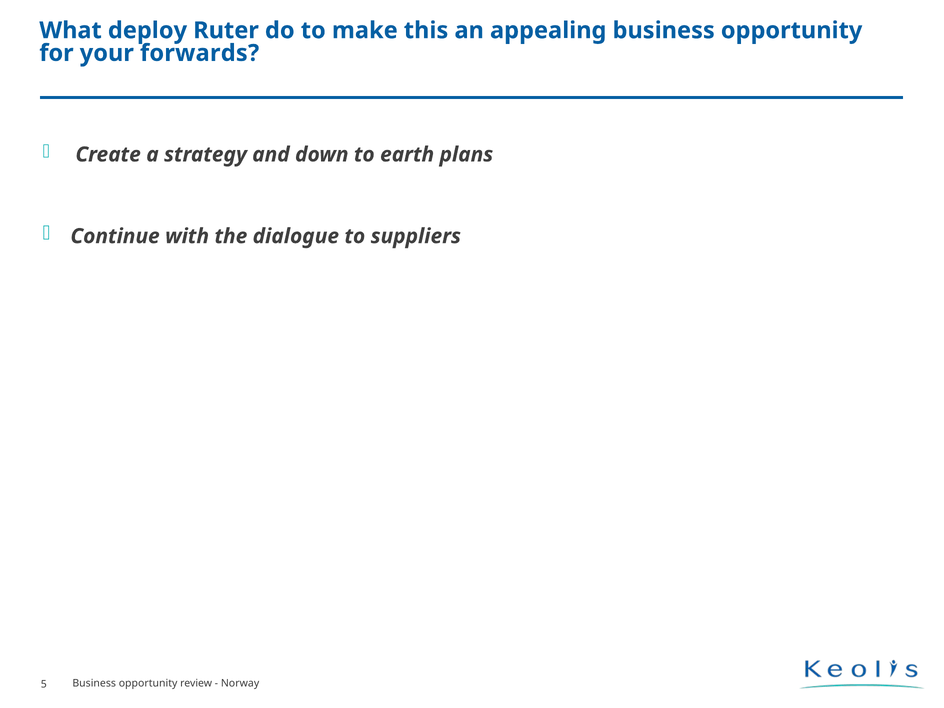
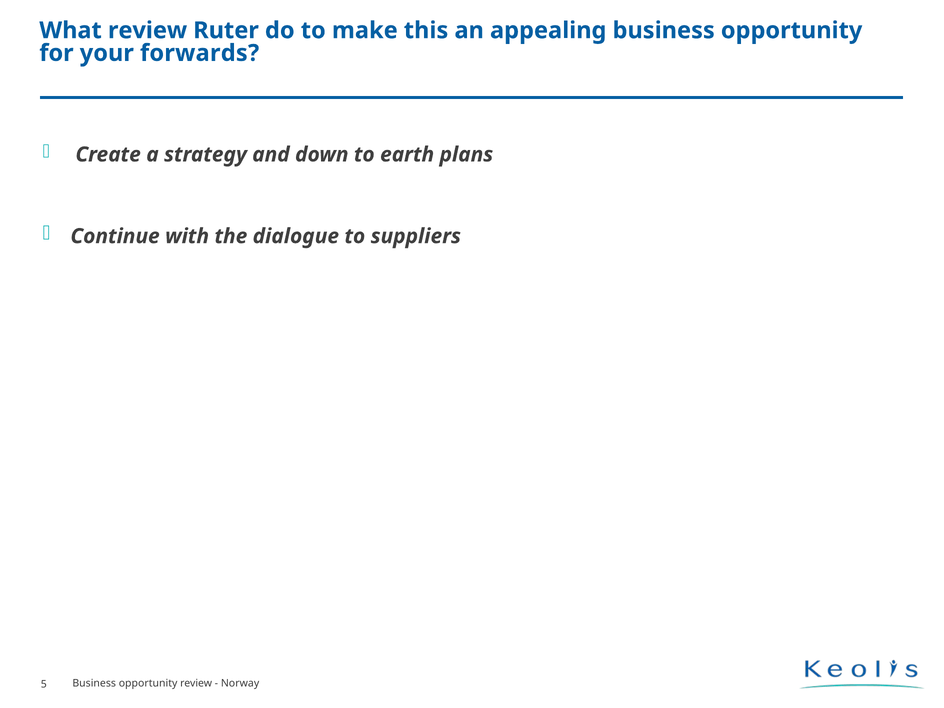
What deploy: deploy -> review (148, 30)
